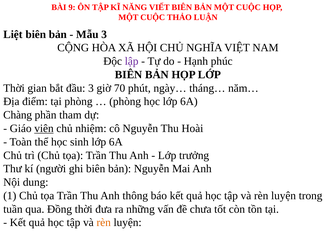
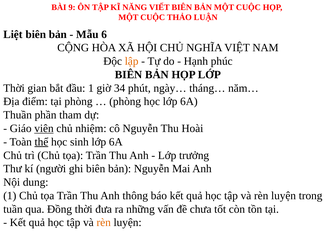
Mẫu 3: 3 -> 6 (104, 34)
lập colour: purple -> orange (132, 61)
đầu 3: 3 -> 1 (91, 88)
70: 70 -> 34 (120, 88)
Chàng: Chàng -> Thuần (18, 115)
thể underline: none -> present (41, 142)
